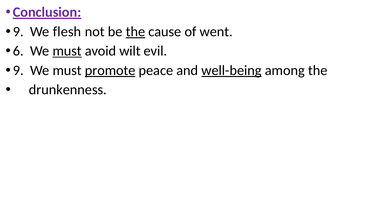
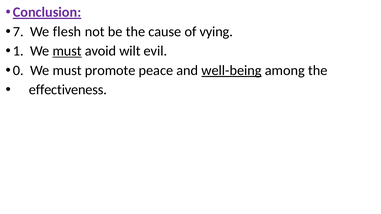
9: 9 -> 7 (18, 32)
the underline: present -> none (135, 32)
went: went -> vying (216, 32)
6: 6 -> 1 (18, 51)
9: 9 -> 0 (18, 71)
promote underline: present -> none (110, 71)
drunkenness: drunkenness -> effectiveness (68, 90)
